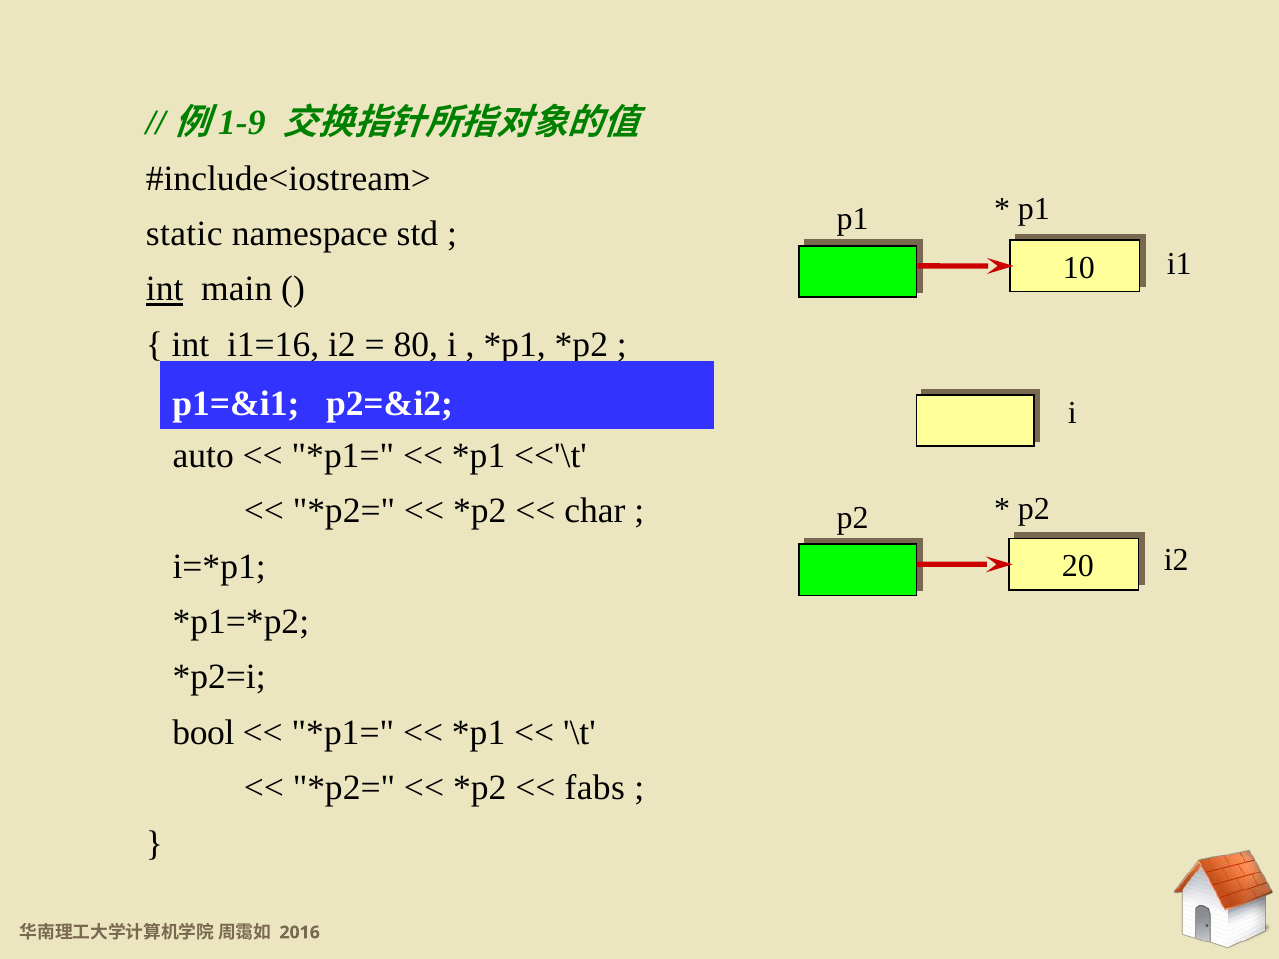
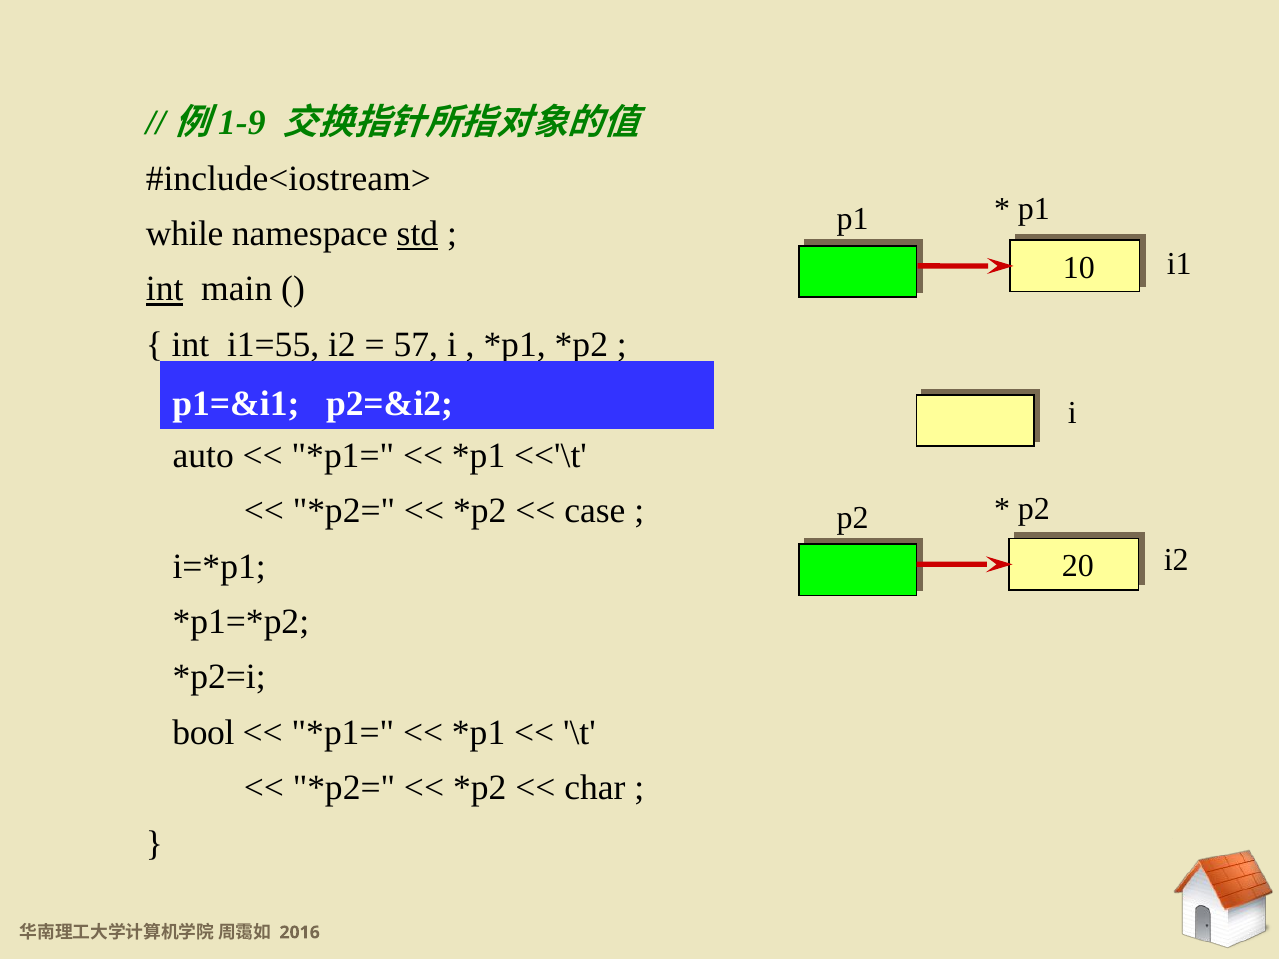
static: static -> while (185, 234)
std underline: none -> present (417, 234)
i1=16: i1=16 -> i1=55 (273, 345)
80: 80 -> 57 (416, 345)
char: char -> case (595, 511)
fabs: fabs -> char (595, 788)
